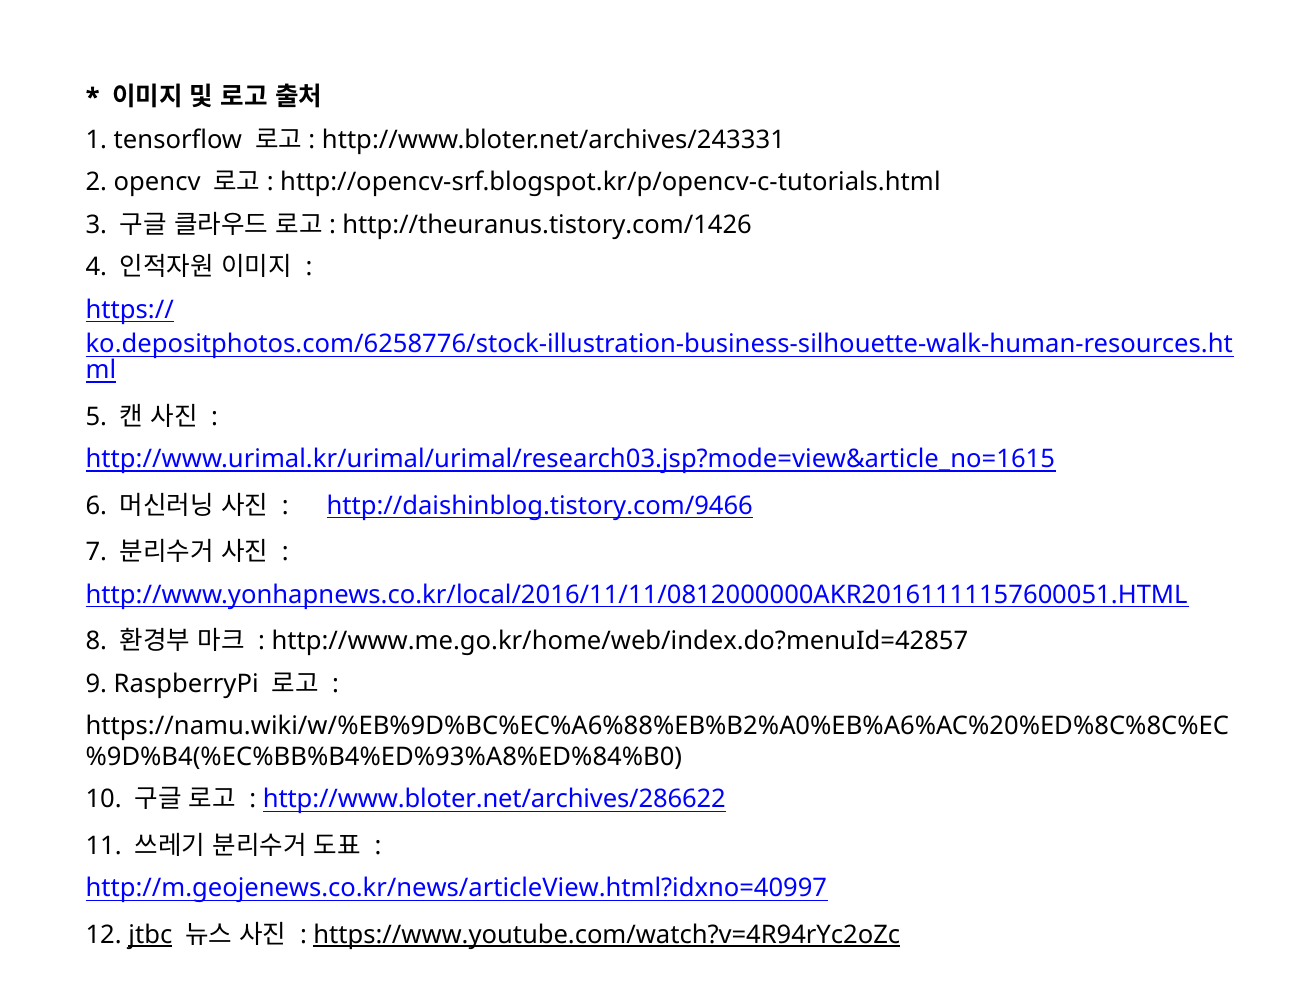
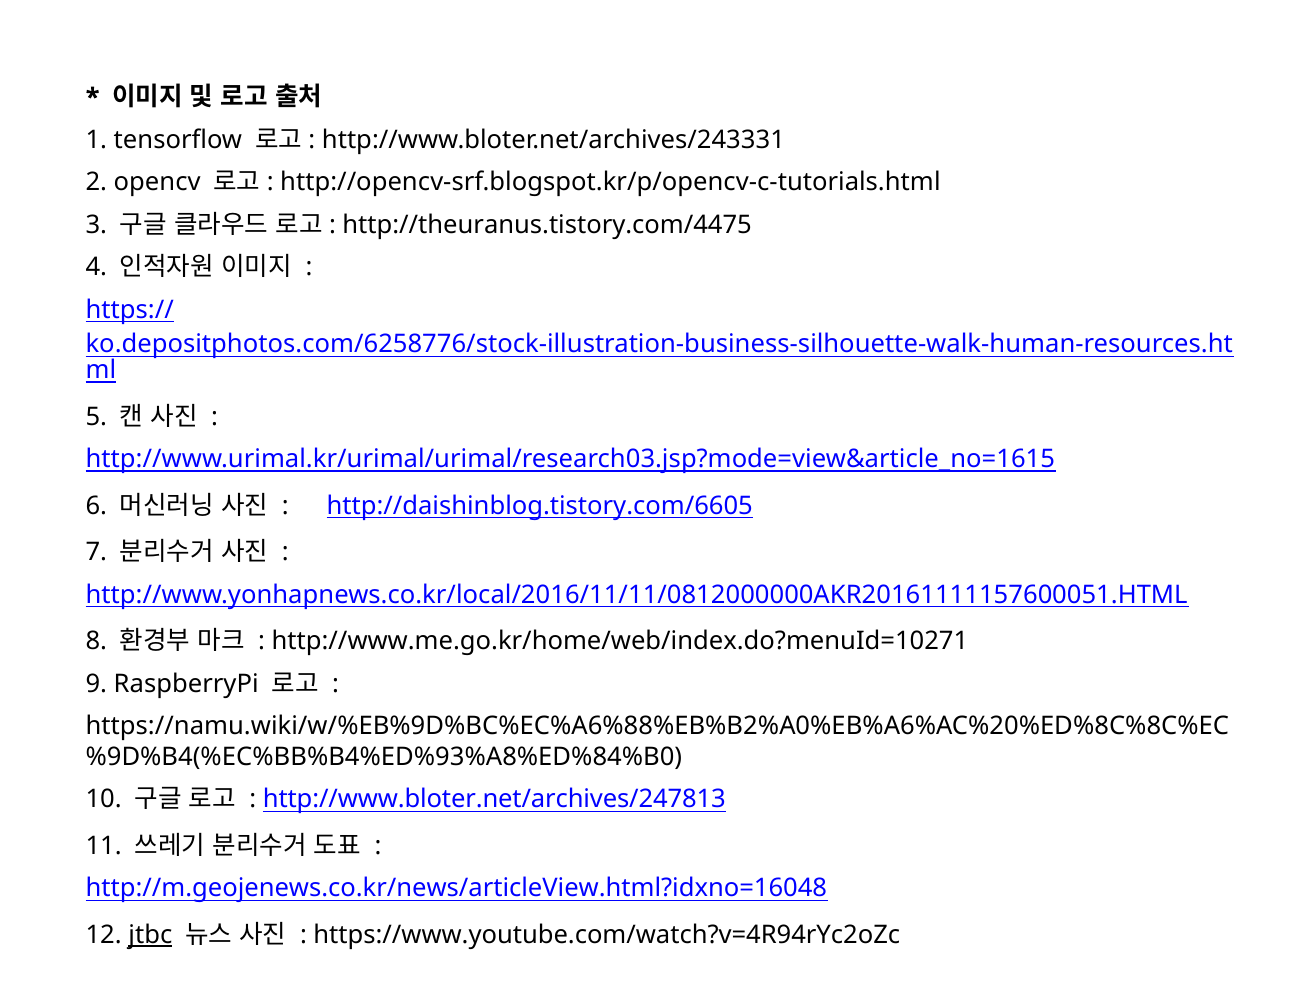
http://theuranus.tistory.com/1426: http://theuranus.tistory.com/1426 -> http://theuranus.tistory.com/4475 (547, 225)
http://daishinblog.tistory.com/9466: http://daishinblog.tistory.com/9466 -> http://daishinblog.tistory.com/6605 (540, 506)
http://www.me.go.kr/home/web/index.do?menuId=42857: http://www.me.go.kr/home/web/index.do?menuId=42857 -> http://www.me.go.kr/home/web/index.do?menuId=10271 (620, 641)
http://www.bloter.net/archives/286622: http://www.bloter.net/archives/286622 -> http://www.bloter.net/archives/247813 (494, 799)
http://m.geojenews.co.kr/news/articleView.html?idxno=40997: http://m.geojenews.co.kr/news/articleView.html?idxno=40997 -> http://m.geojenews.co.kr/news/articleView.html?idxno=16048 (456, 888)
https://www.youtube.com/watch?v=4R94rYc2oZc underline: present -> none (607, 935)
